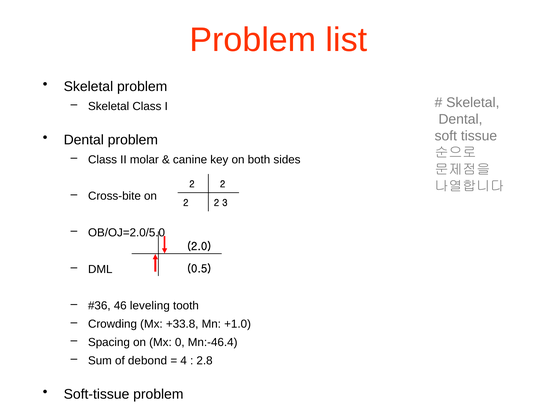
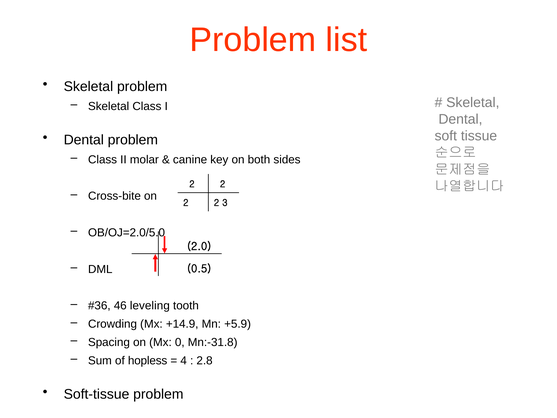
+33.8: +33.8 -> +14.9 (182, 324)
+1.0: +1.0 -> +5.9 (238, 324)
Mn:-46.4: Mn:-46.4 -> Mn:-31.8 (213, 342)
debond: debond -> hopless (148, 360)
